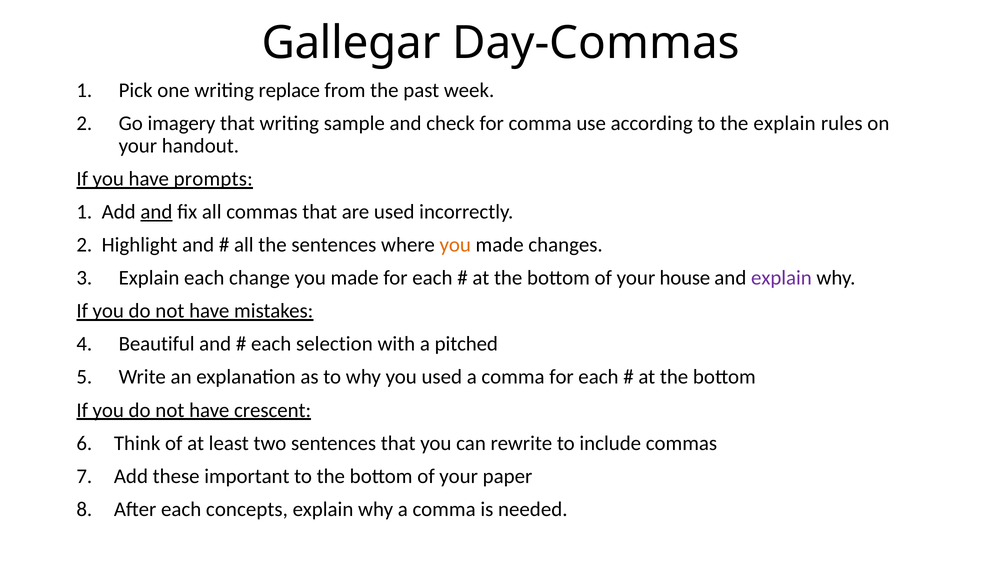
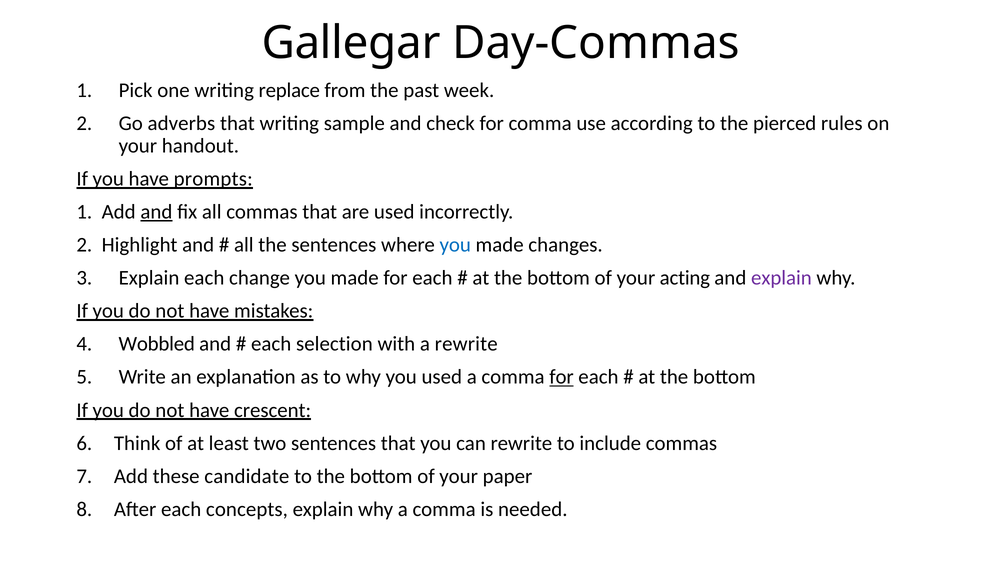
imagery: imagery -> adverbs (181, 123)
the explain: explain -> pierced (785, 123)
you colour: orange -> blue (455, 245)
house: house -> acting (685, 278)
Beautiful: Beautiful -> Wobbled (157, 344)
a pitched: pitched -> rewrite (466, 344)
for underline: none -> present (562, 377)
important: important -> candidate (247, 476)
